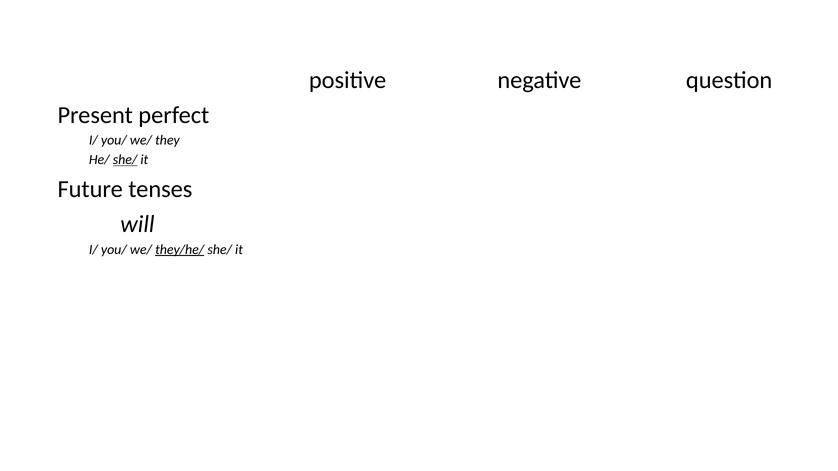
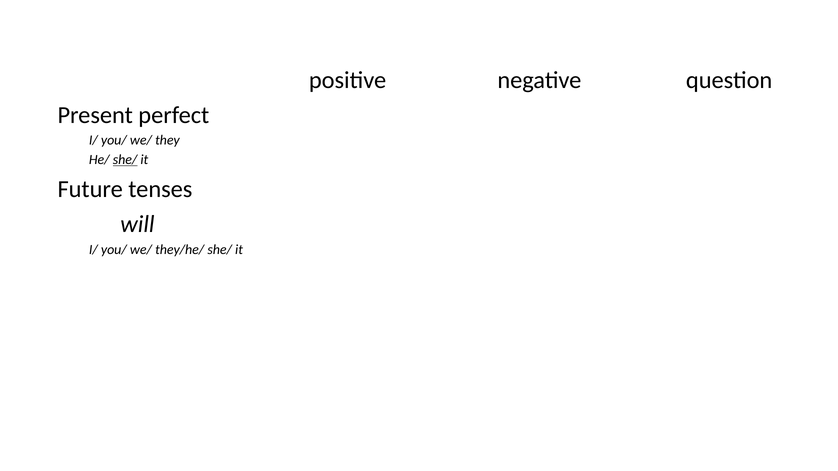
they/he/ underline: present -> none (180, 250)
